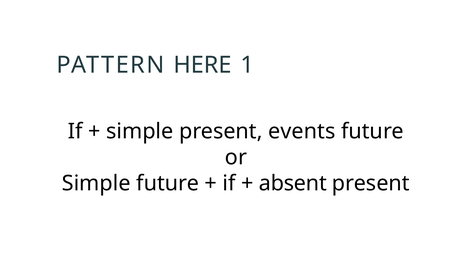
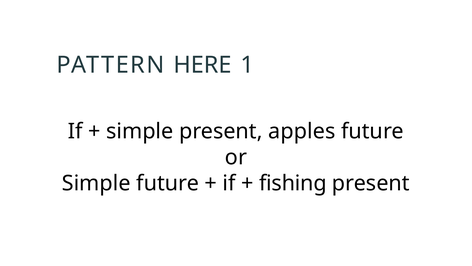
events: events -> apples (302, 131)
absent: absent -> fishing (293, 183)
